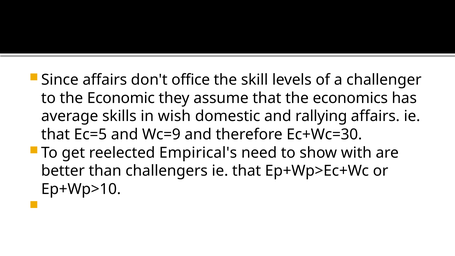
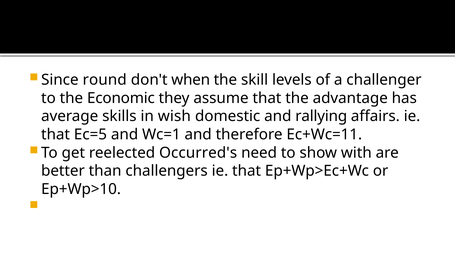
Since affairs: affairs -> round (105, 80)
office: office -> when (191, 80)
economics: economics -> advantage (350, 98)
Wc=9: Wc=9 -> Wc=1 (161, 134)
Ec+Wc=30: Ec+Wc=30 -> Ec+Wc=11 (324, 134)
Empirical's: Empirical's -> Occurred's (198, 153)
